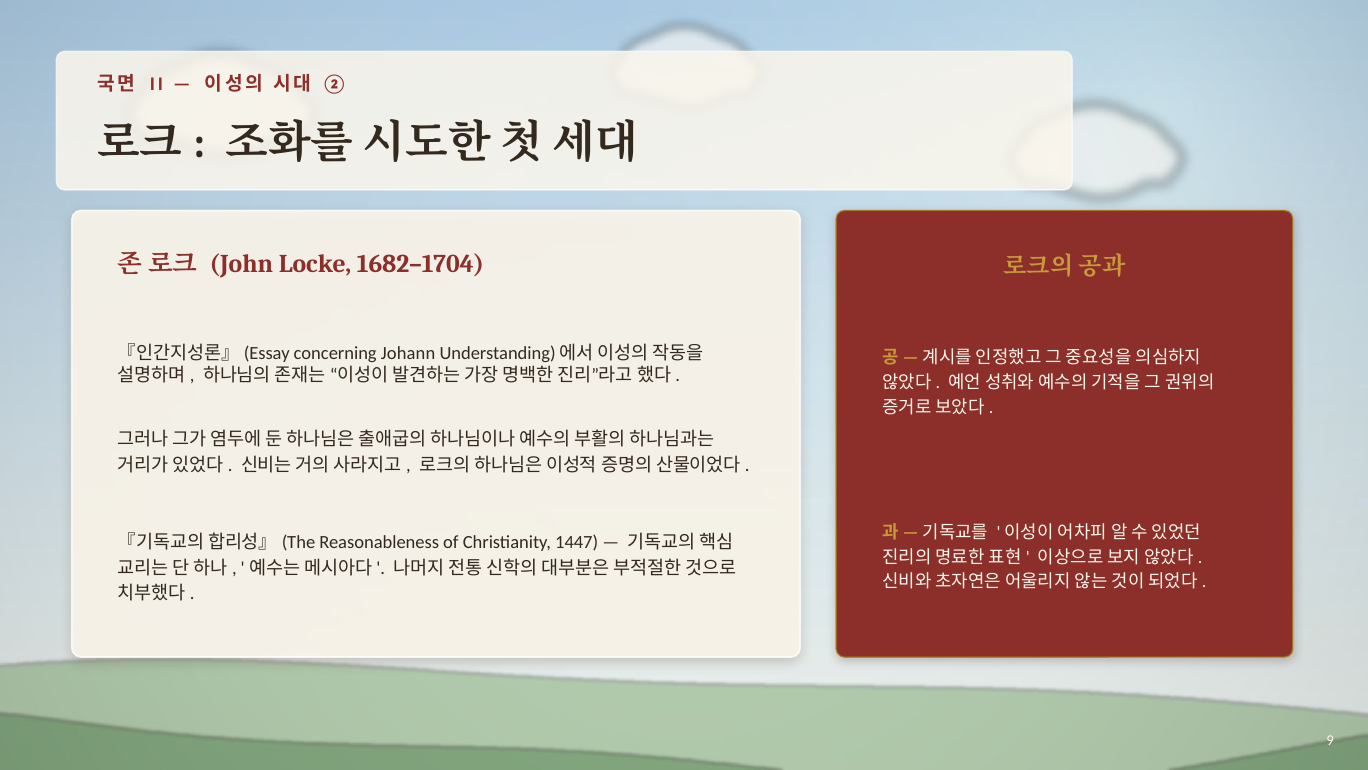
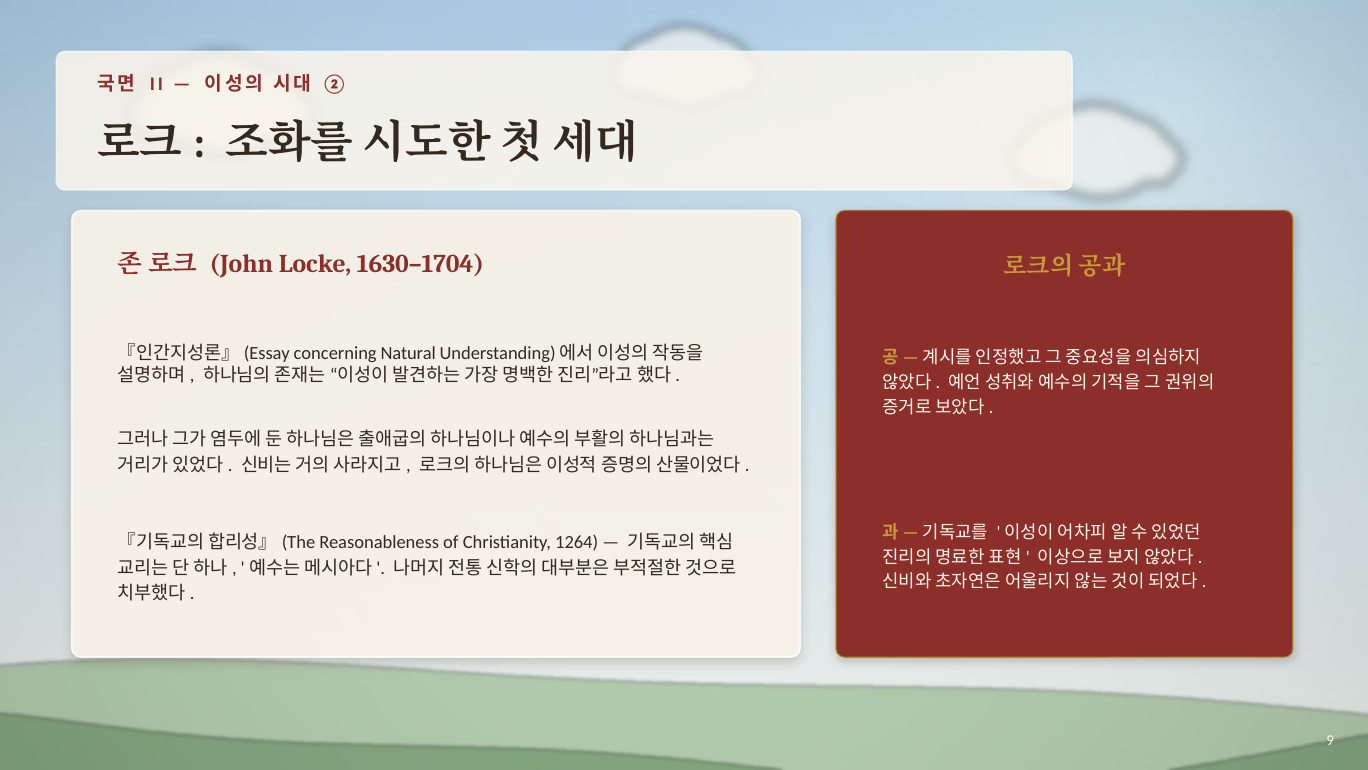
1682–1704: 1682–1704 -> 1630–1704 (420, 263)
Johann: Johann -> Natural (408, 353)
1447: 1447 -> 1264 (577, 542)
